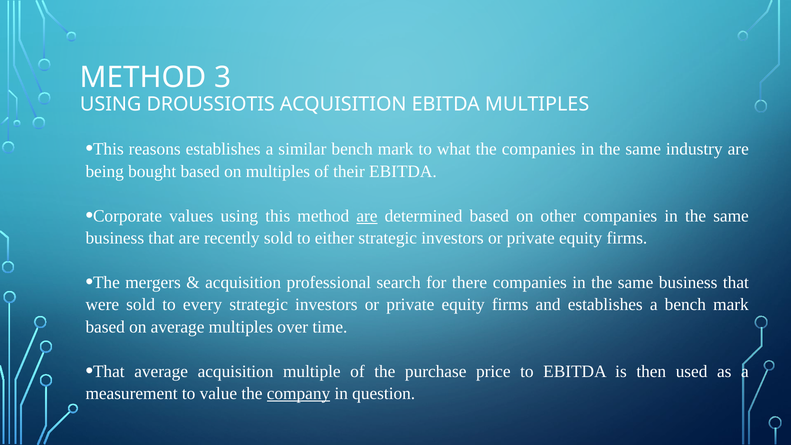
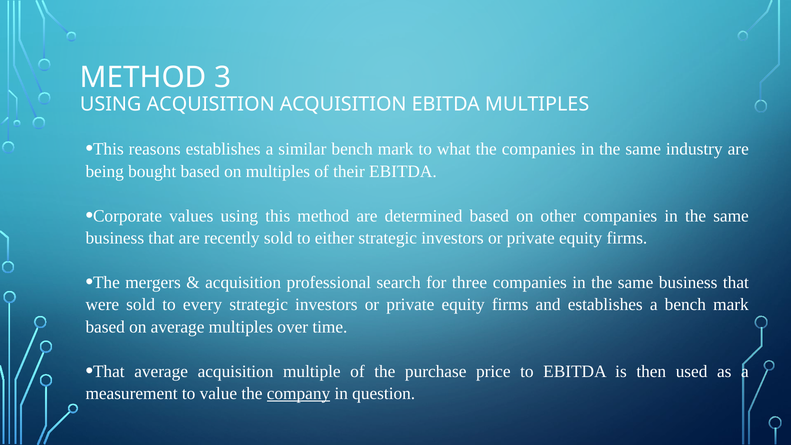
USING DROUSSIOTIS: DROUSSIOTIS -> ACQUISITION (211, 104)
are underline: present -> none (367, 216)
there: there -> three (470, 282)
